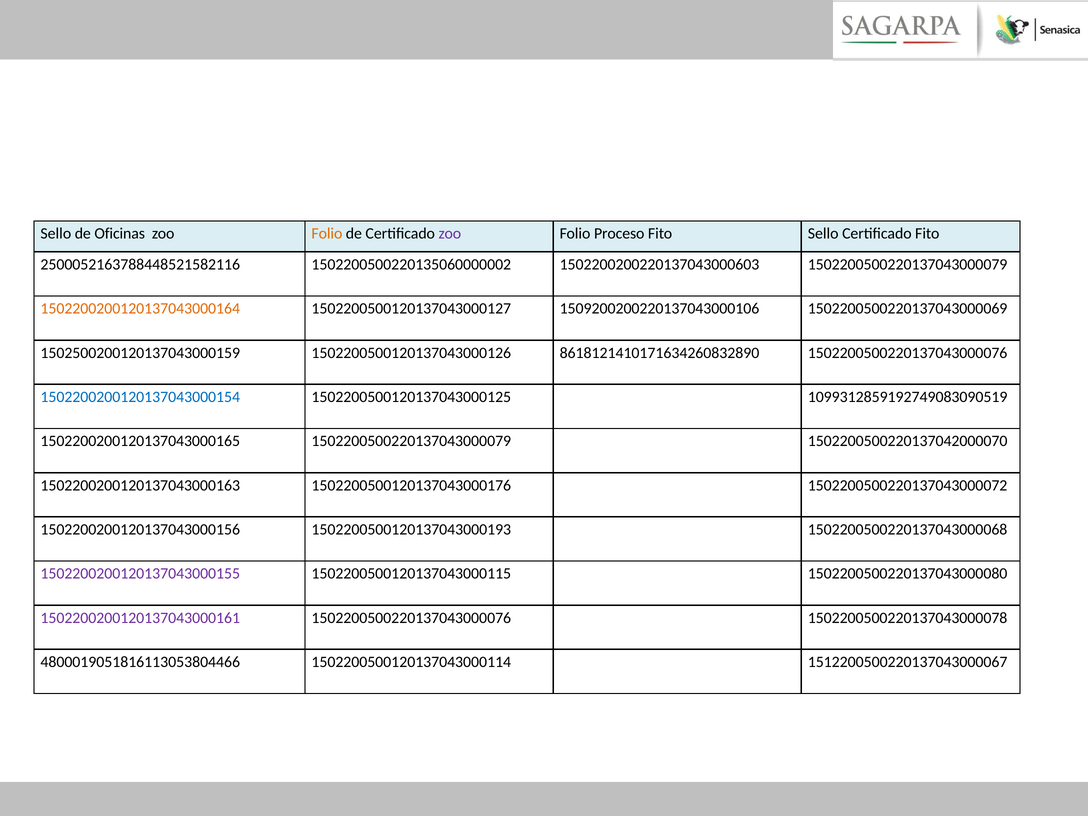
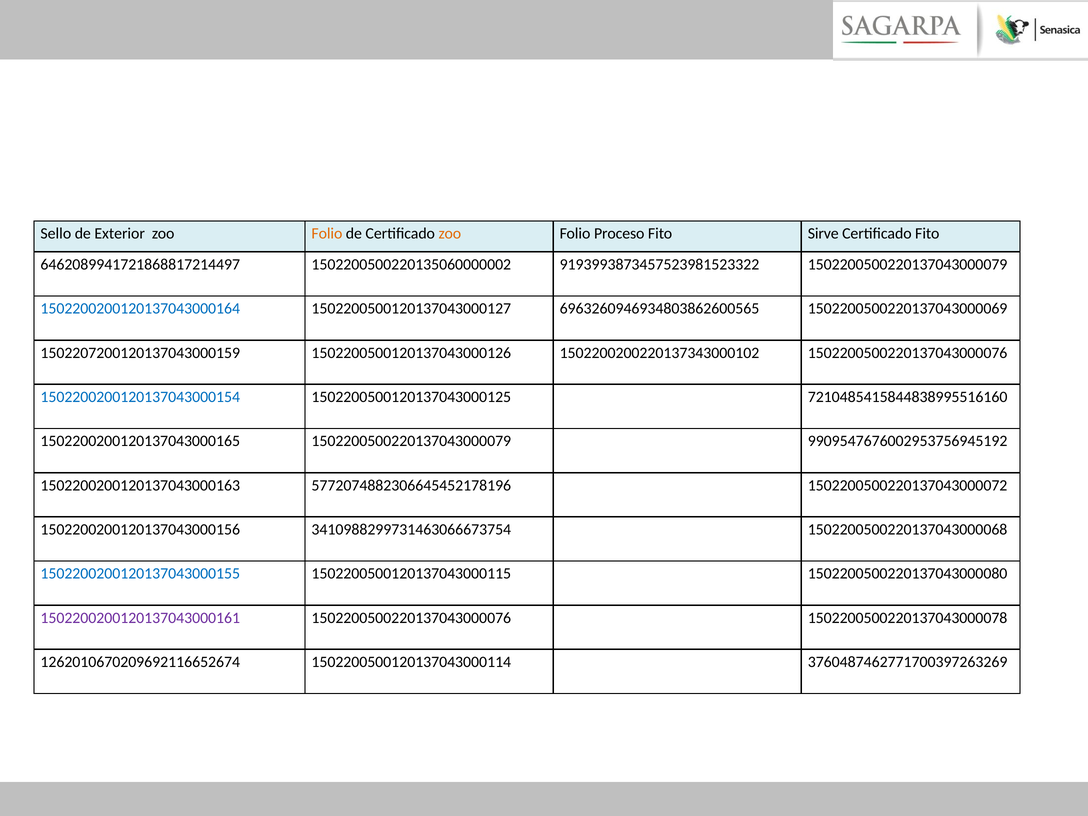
Oficinas: Oficinas -> Exterior (120, 234)
zoo colour: purple -> orange (450, 234)
Fito Sello: Sello -> Sirve (823, 234)
2500052163788448521582116: 2500052163788448521582116 -> 6462089941721868817214497 (140, 265)
1502200200220137043000603: 1502200200220137043000603 -> 9193993873457523981523322 (659, 265)
1502200200120137043000164 colour: orange -> blue (140, 309)
1509200200220137043000106: 1509200200220137043000106 -> 6963260946934803862600565 (659, 309)
1502500200120137043000159: 1502500200120137043000159 -> 1502207200120137043000159 (140, 353)
8618121410171634260832890: 8618121410171634260832890 -> 1502200200220137343000102 (659, 353)
1099312859192749083090519: 1099312859192749083090519 -> 7210485415844838995516160 (908, 397)
1502200500220137042000070: 1502200500220137042000070 -> 9909547676002953756945192 (908, 441)
1502200500120137043000176: 1502200500120137043000176 -> 5772074882306645452178196 (411, 485)
1502200500120137043000193: 1502200500120137043000193 -> 3410988299731463066673754 (411, 530)
1502200200120137043000155 colour: purple -> blue (140, 574)
4800019051816113053804466: 4800019051816113053804466 -> 1262010670209692116652674 (140, 662)
1512200500220137043000067: 1512200500220137043000067 -> 3760487462771700397263269 (908, 662)
